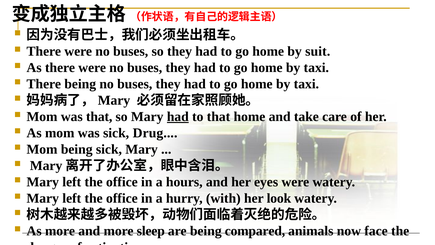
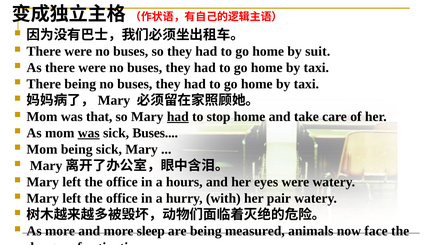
to that: that -> stop (219, 117)
was underline: none -> present (89, 133)
sick Drug: Drug -> Buses (155, 133)
look: look -> pair (279, 198)
compared: compared -> measured (255, 231)
